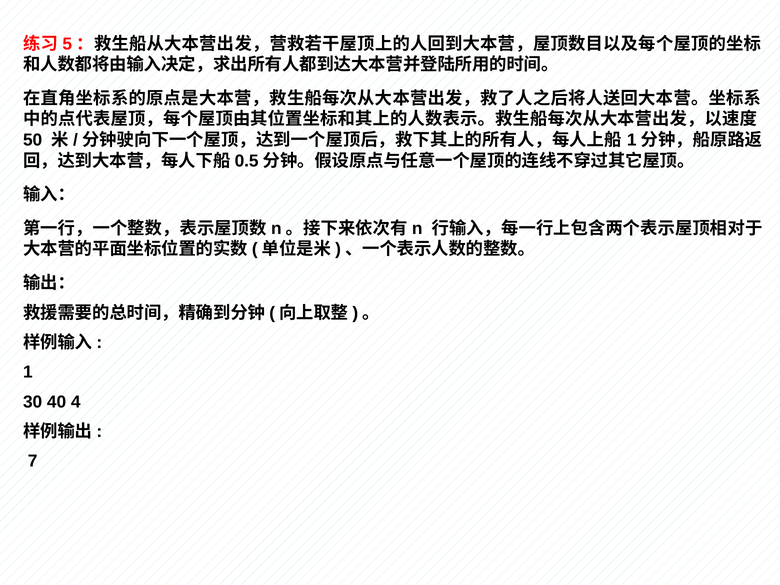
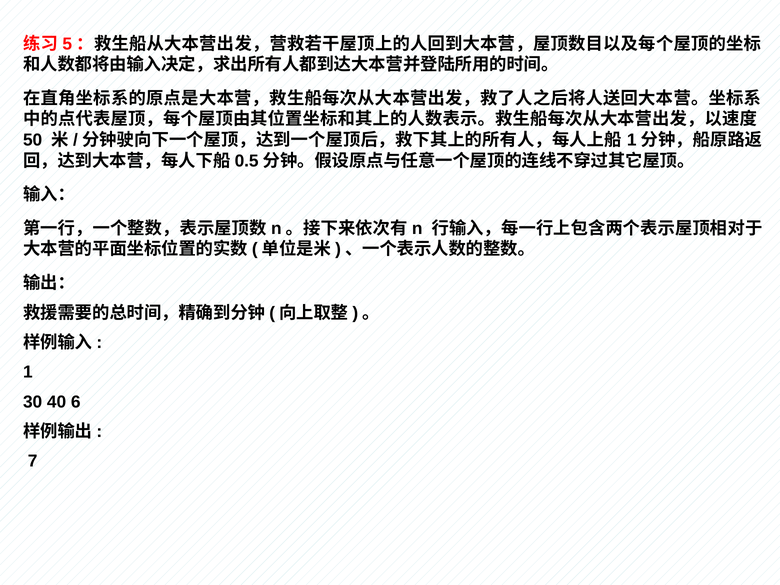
4: 4 -> 6 (76, 402)
